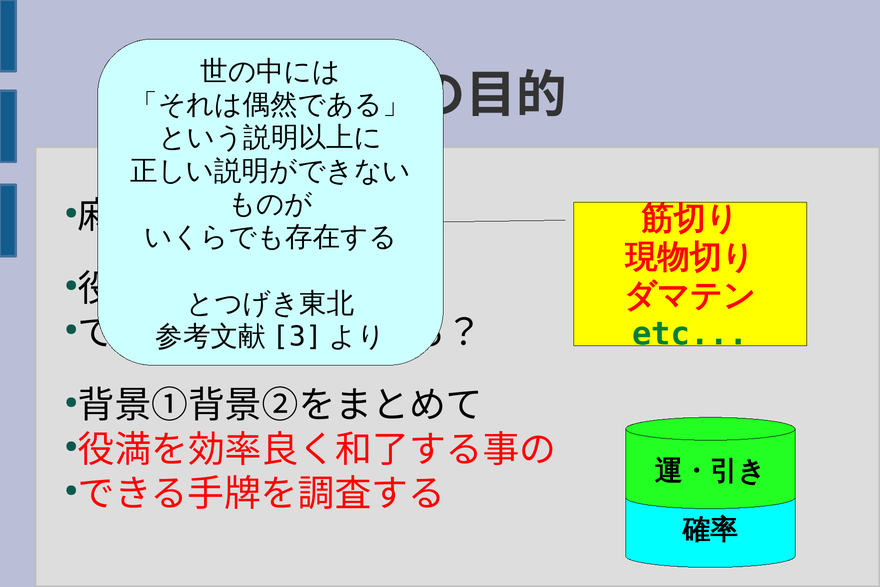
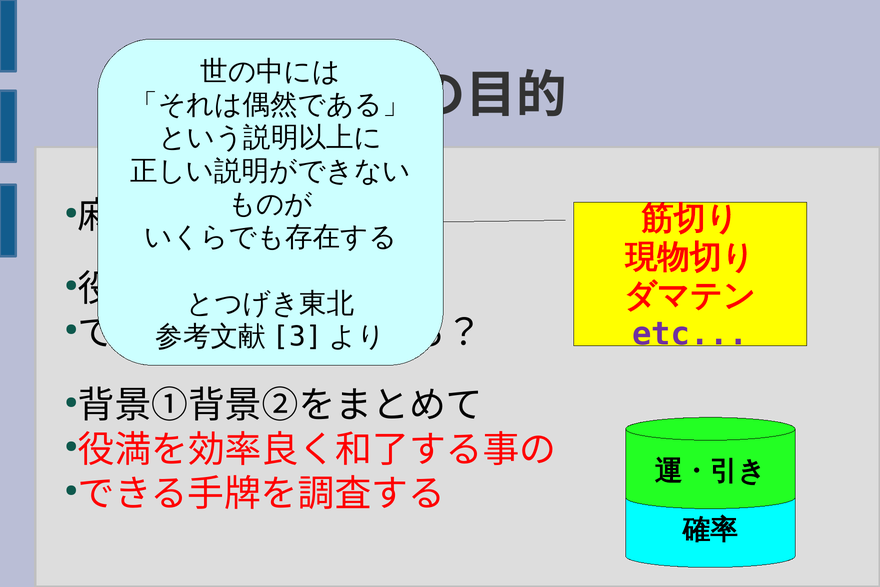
etc colour: green -> purple (690, 334)
